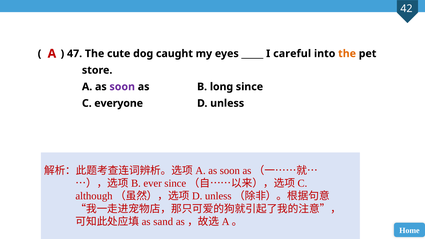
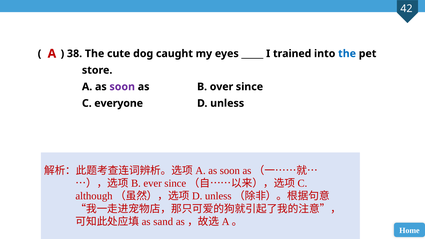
47: 47 -> 38 (75, 54)
careful: careful -> trained (292, 54)
the colour: orange -> blue (347, 54)
long: long -> over (221, 87)
